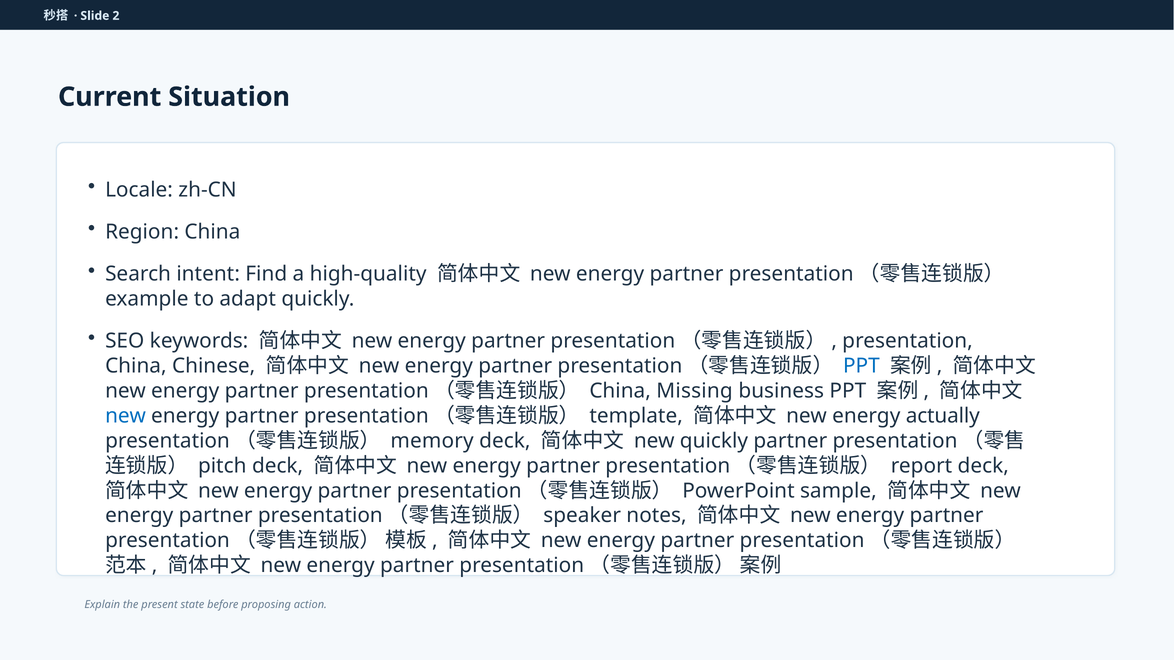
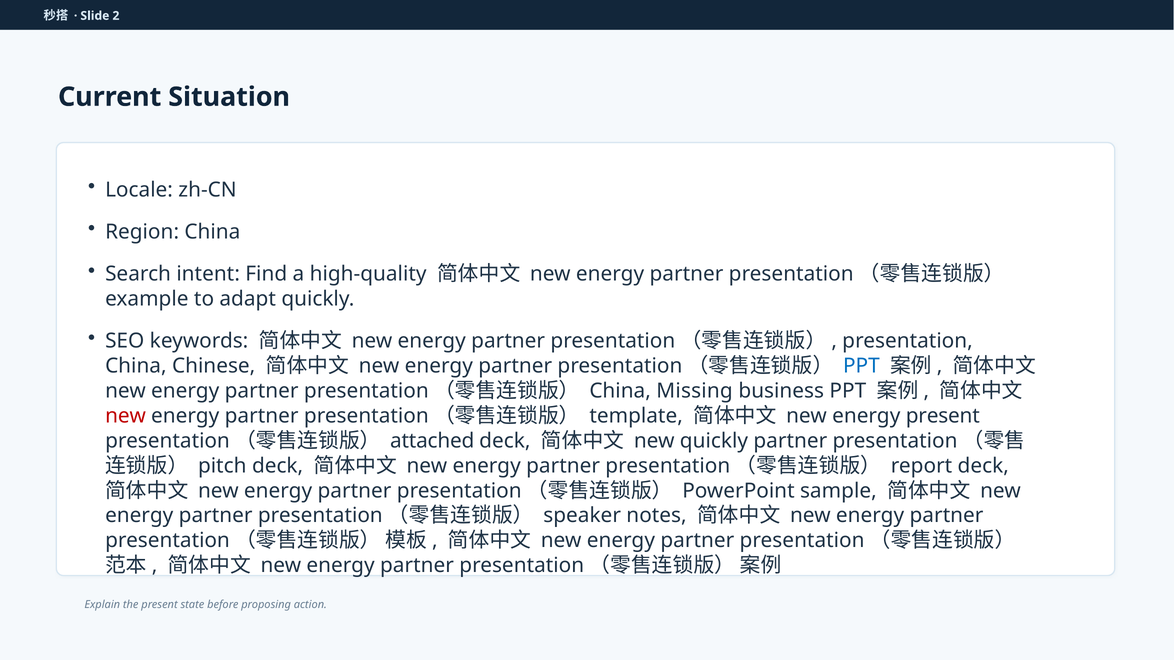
new colour: blue -> red (125, 416)
energy actually: actually -> present (943, 416)
memory: memory -> attached (432, 441)
